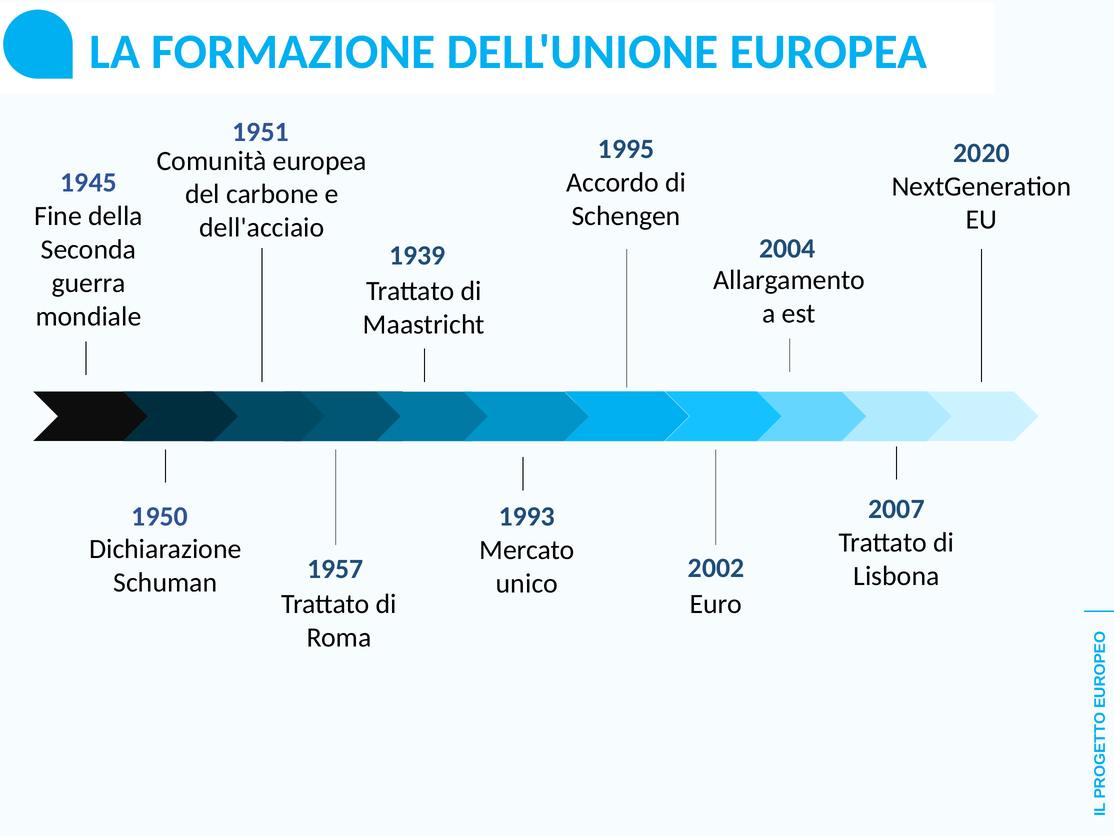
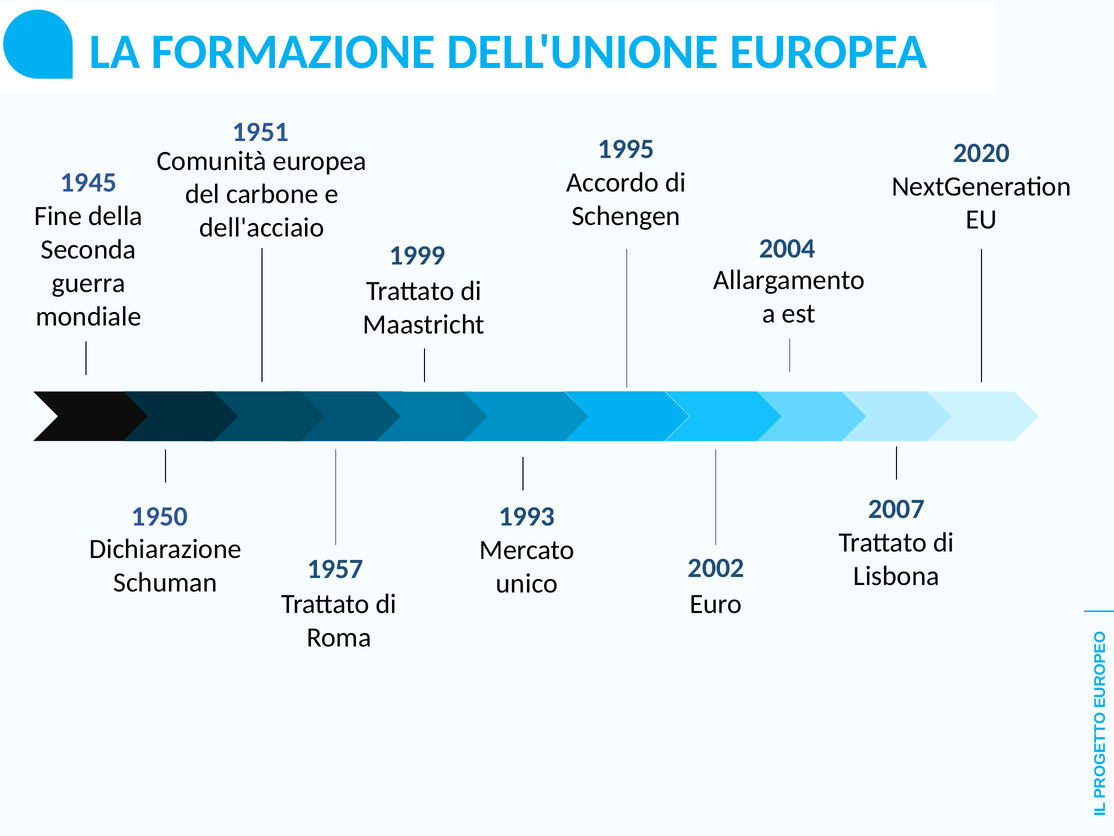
1939: 1939 -> 1999 (417, 255)
